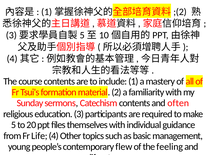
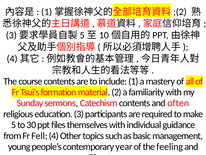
20: 20 -> 30 (31, 125)
Fr Life: Life -> Fell (39, 135)
flew: flew -> year (124, 146)
